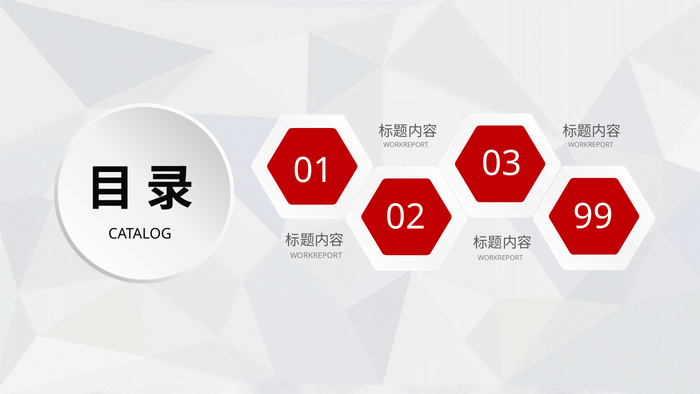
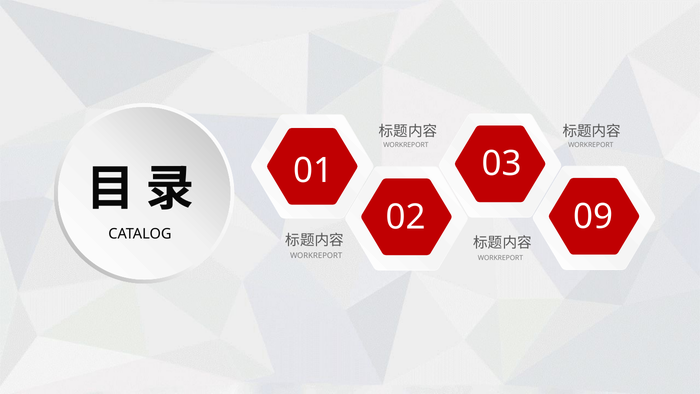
99: 99 -> 09 (593, 217)
